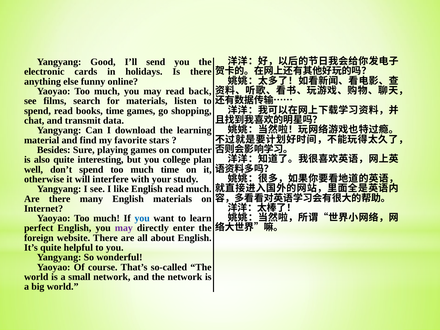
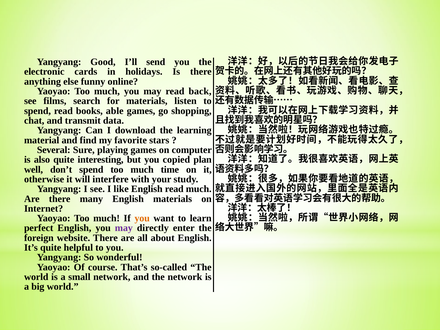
books time: time -> able (115, 111)
Besides: Besides -> Several (54, 150)
college: college -> copied (176, 160)
you colour: blue -> orange (142, 218)
